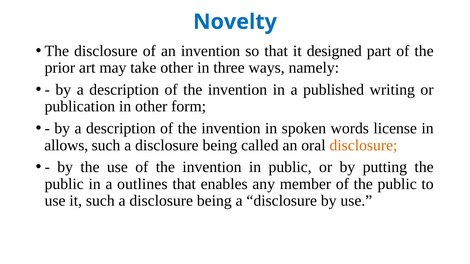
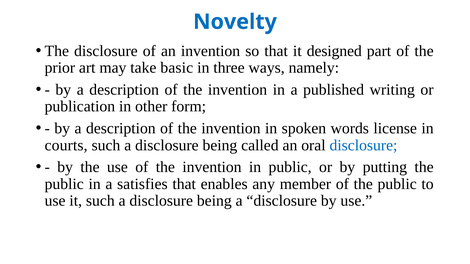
take other: other -> basic (177, 68)
allows: allows -> courts (66, 145)
disclosure colour: orange -> blue (363, 145)
outlines: outlines -> satisfies (142, 184)
